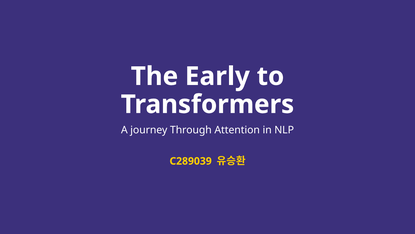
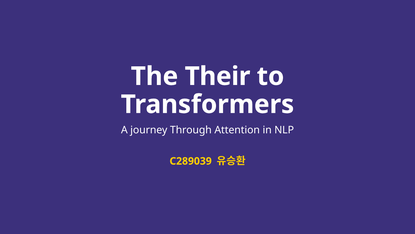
Early: Early -> Their (218, 76)
